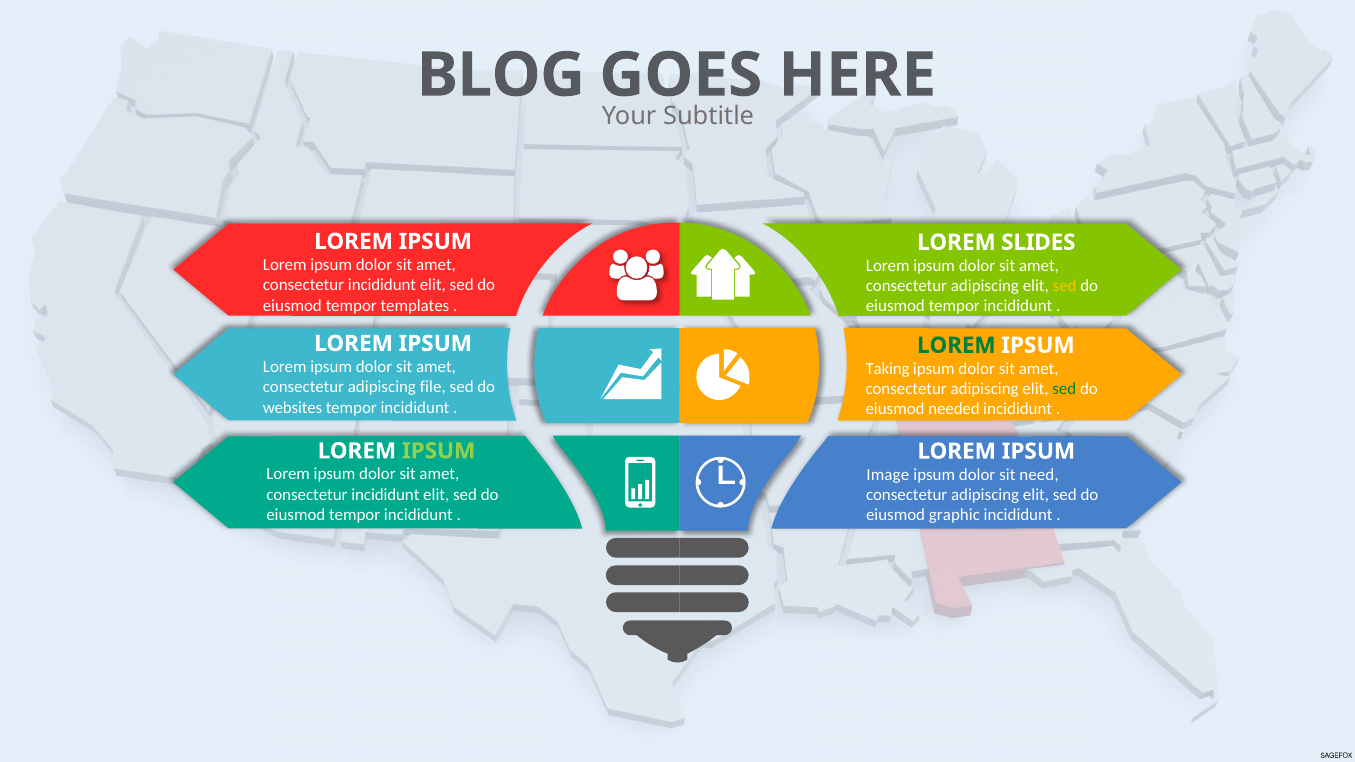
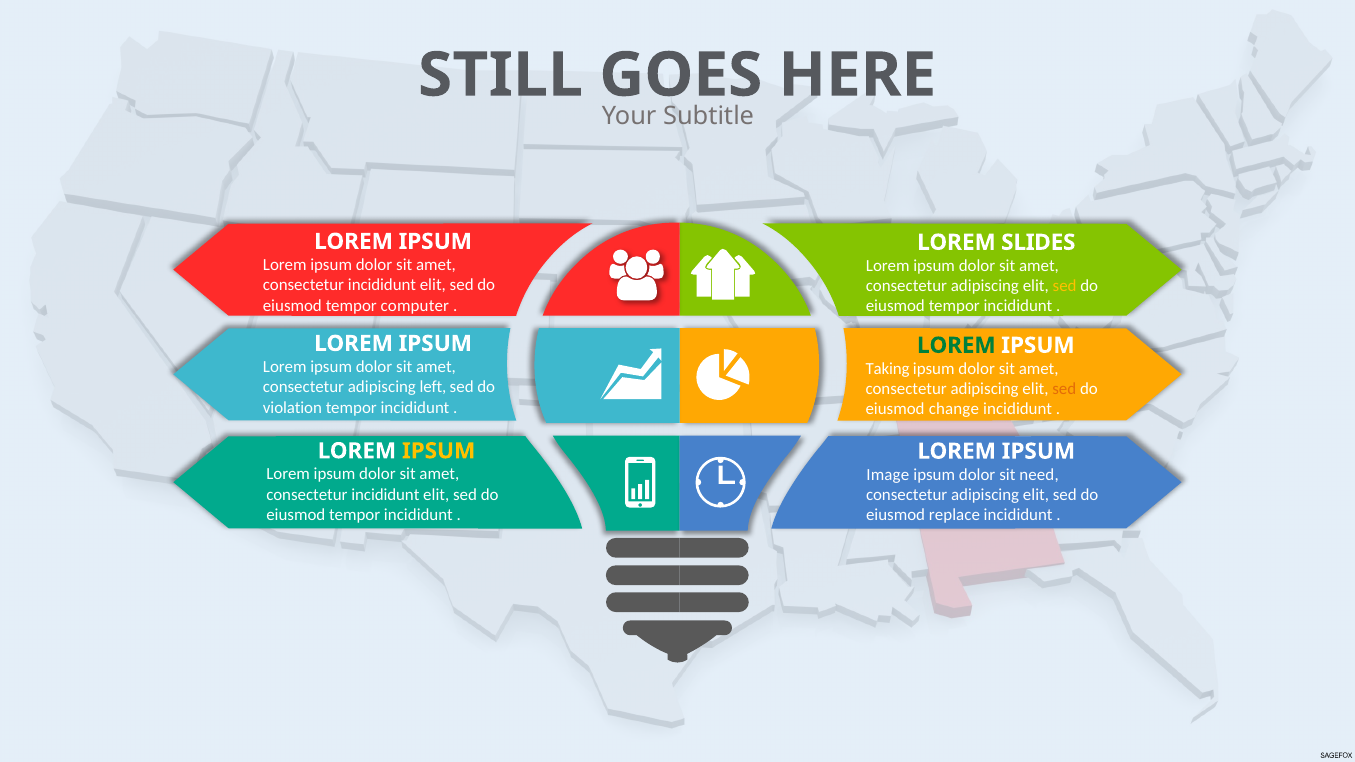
BLOG: BLOG -> STILL (500, 75)
templates: templates -> computer (415, 305)
file: file -> left (433, 387)
sed colour: green -> orange (1064, 389)
websites: websites -> violation (292, 408)
needed: needed -> change (954, 409)
IPSUM colour: light green -> yellow (439, 451)
graphic: graphic -> replace (954, 515)
